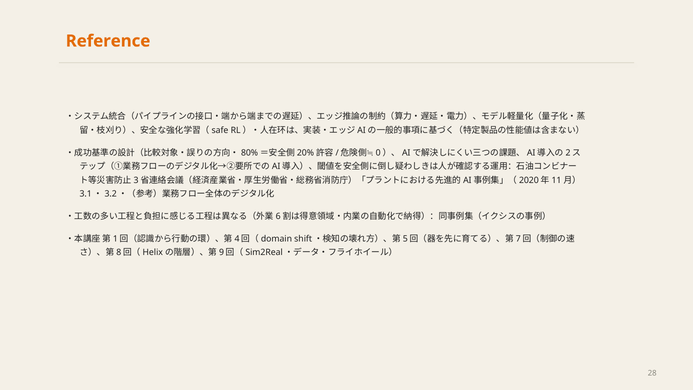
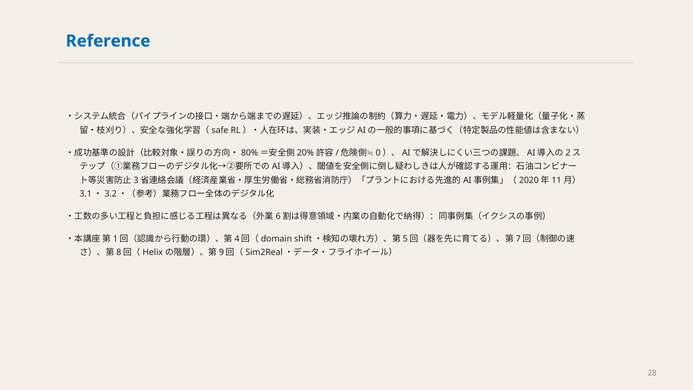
Reference colour: orange -> blue (108, 41)
